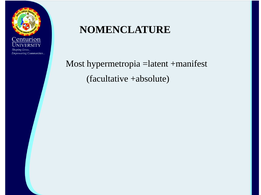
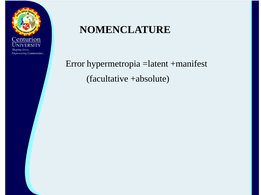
Most: Most -> Error (75, 64)
